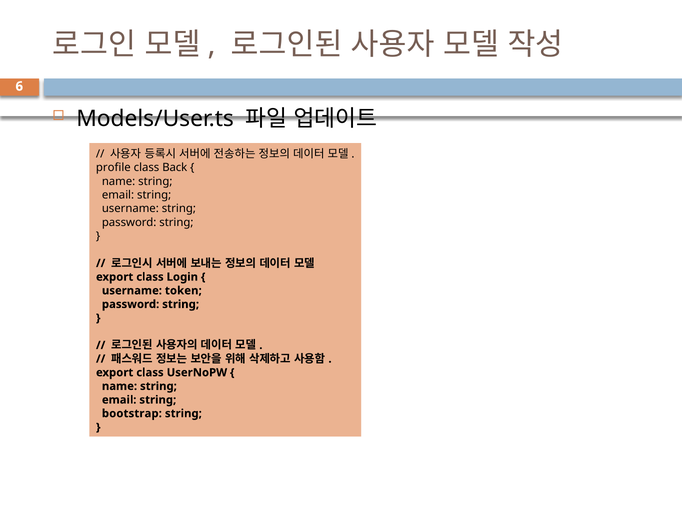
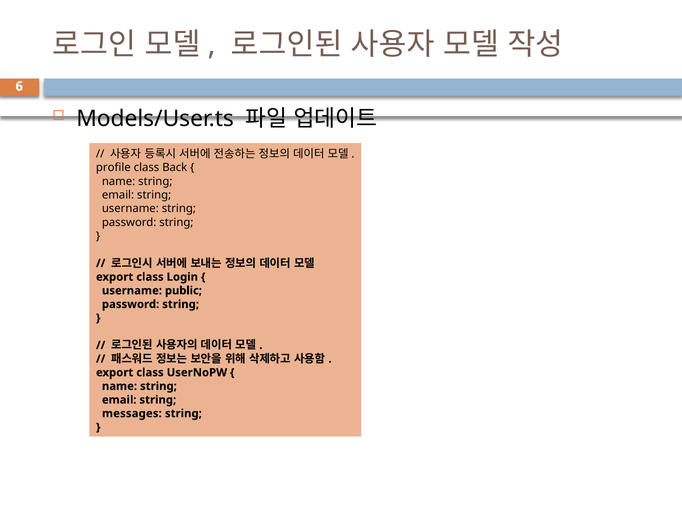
token: token -> public (183, 290)
bootstrap: bootstrap -> messages (132, 413)
